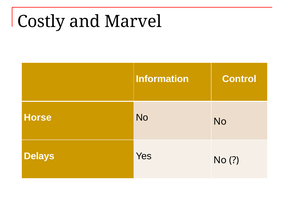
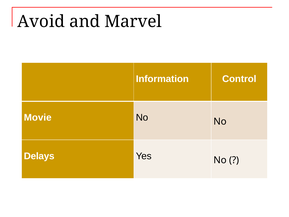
Costly: Costly -> Avoid (41, 22)
Horse: Horse -> Movie (38, 117)
